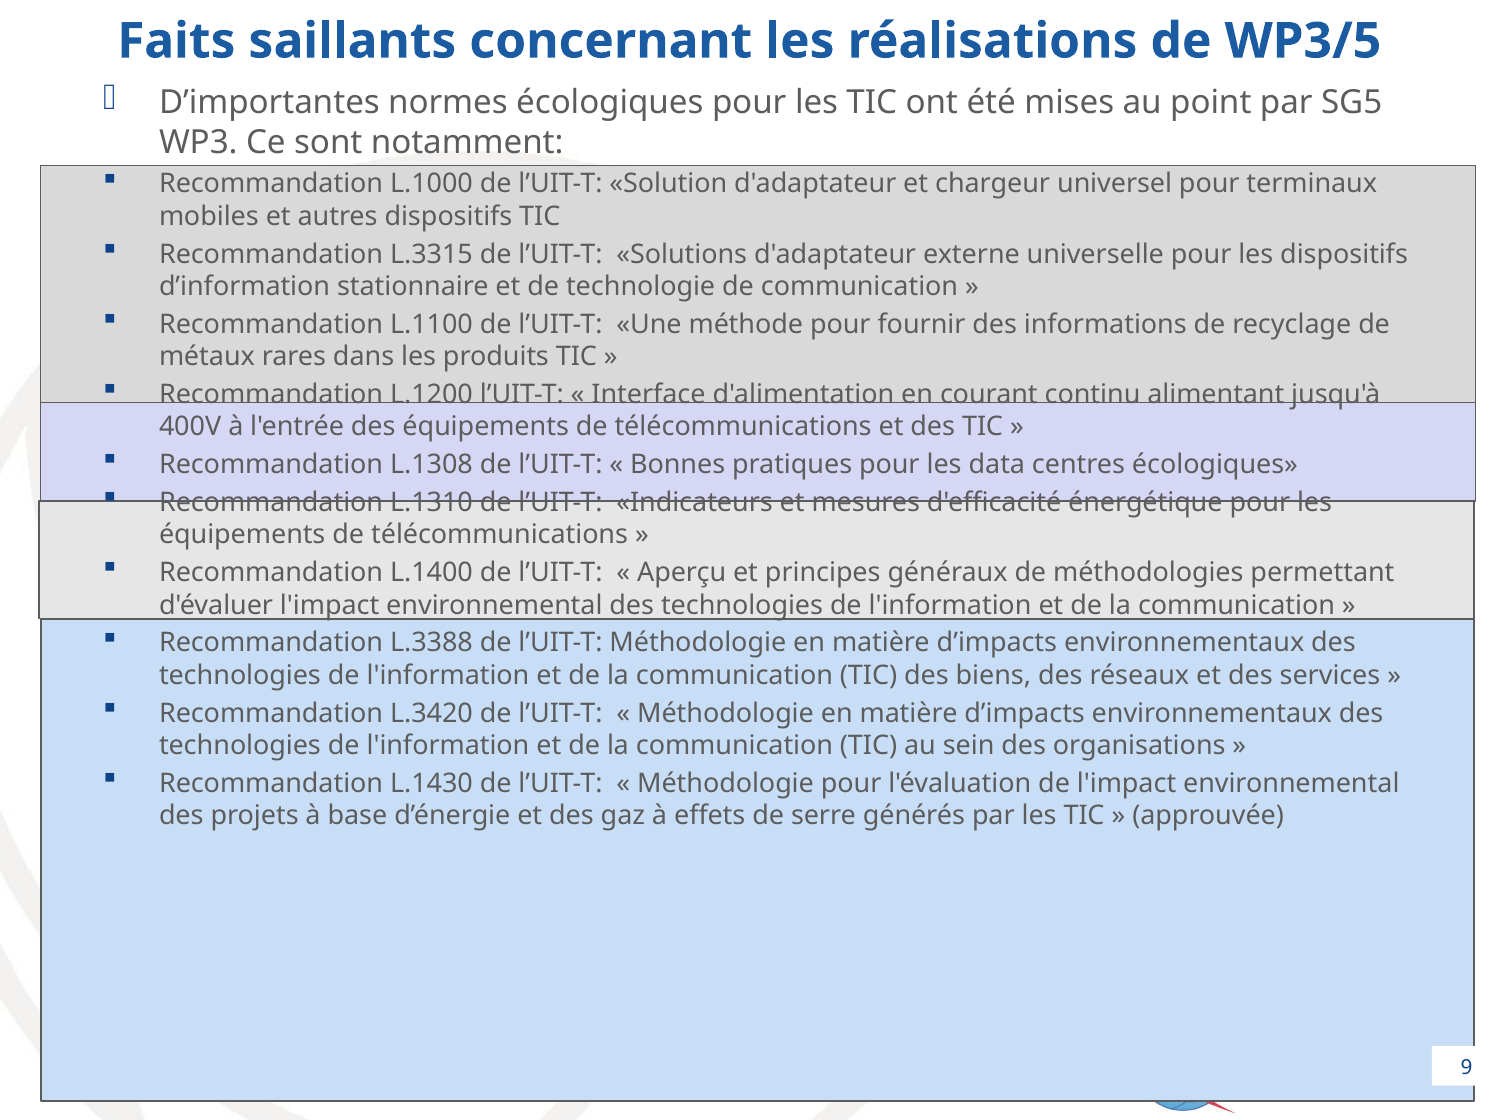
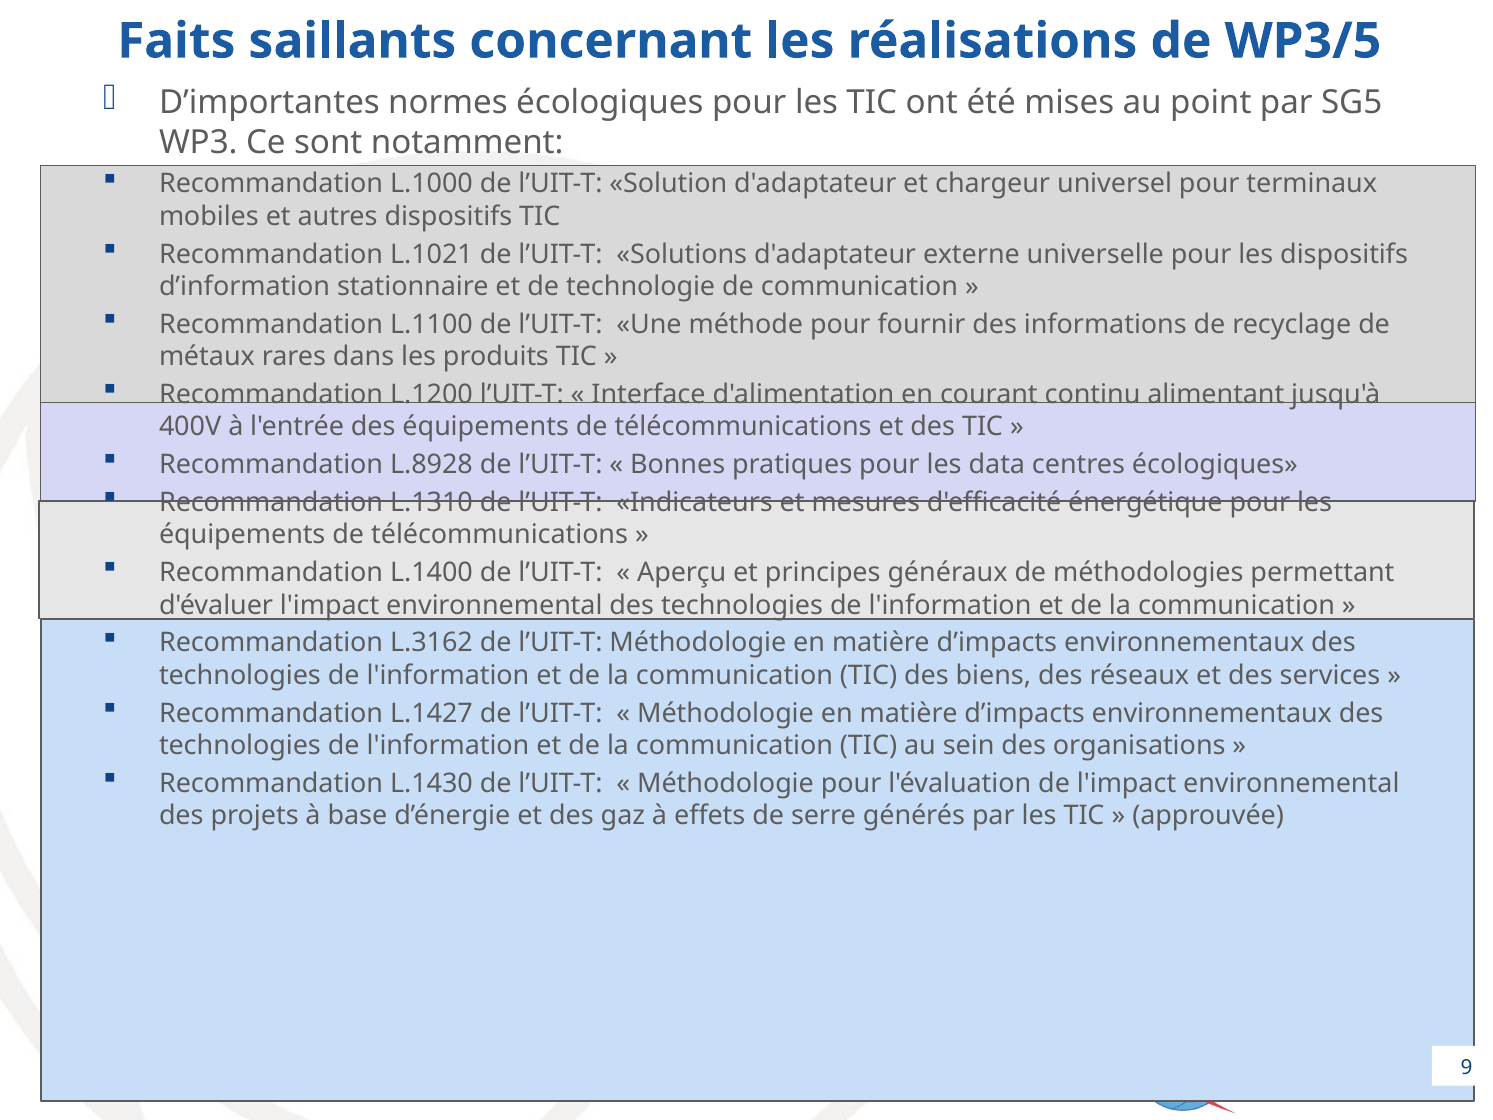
L.3315: L.3315 -> L.1021 (431, 254)
L.1308: L.1308 -> L.8928 (431, 465)
L.3388: L.3388 -> L.3162 (431, 643)
L.3420: L.3420 -> L.1427 (431, 713)
